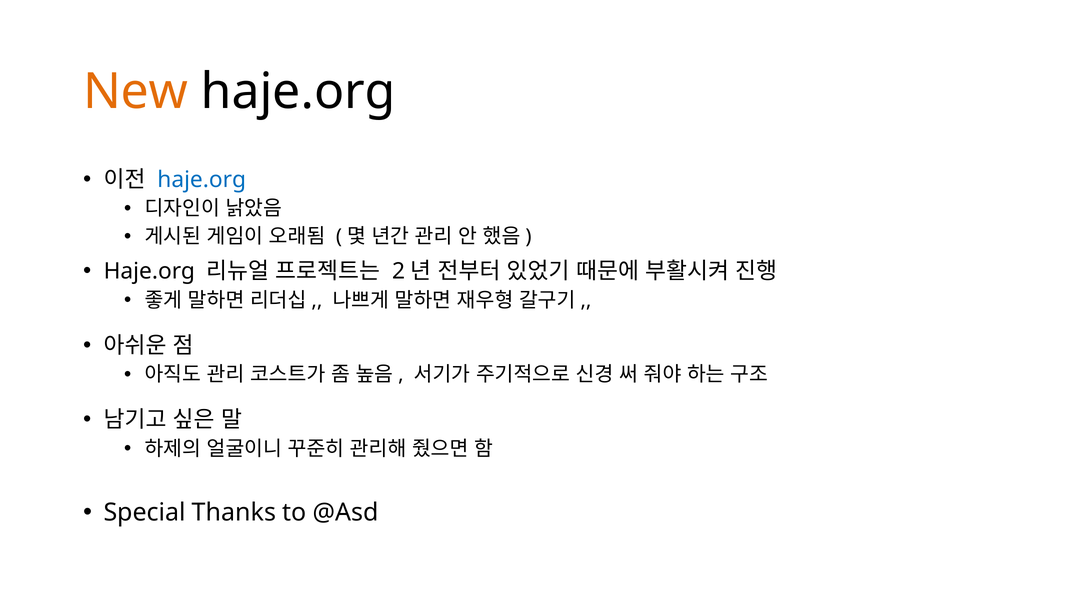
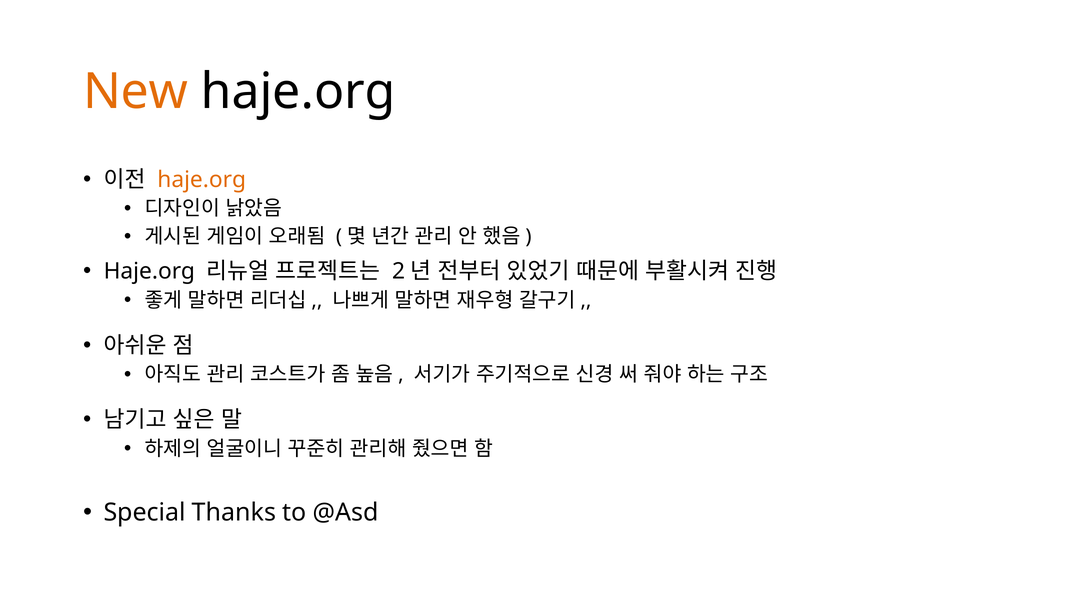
haje.org colour: blue -> orange (202, 180)
